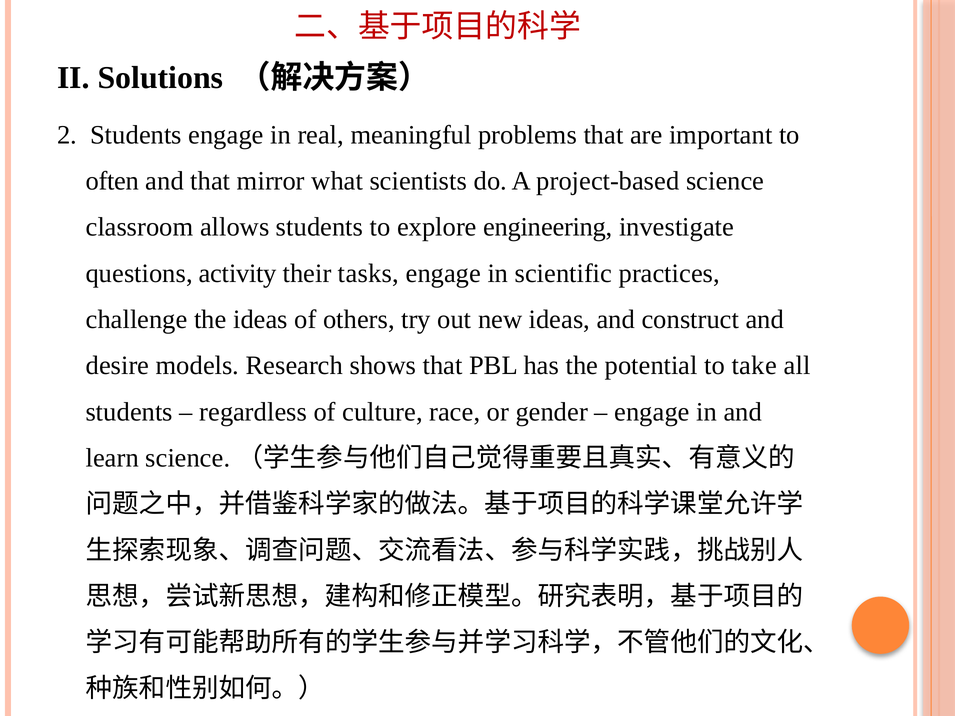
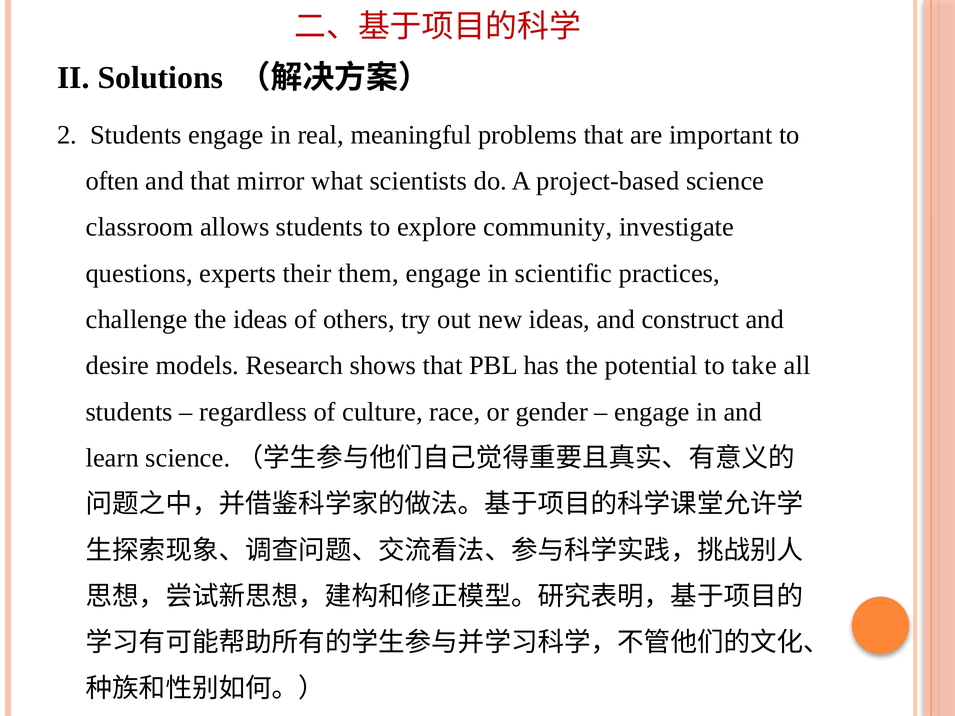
engineering: engineering -> community (548, 227)
activity: activity -> experts (238, 273)
tasks: tasks -> them (368, 273)
